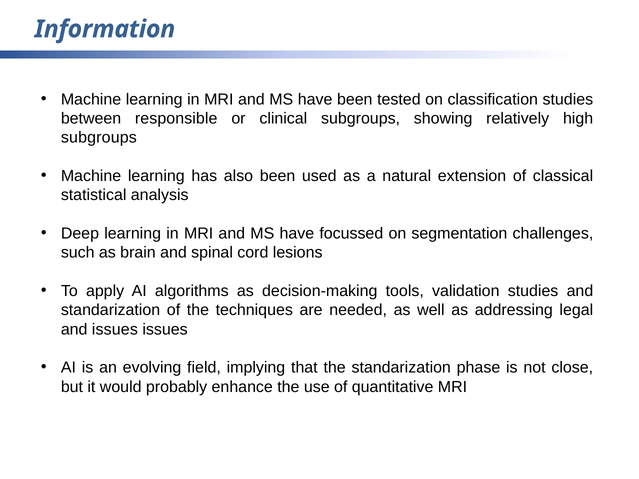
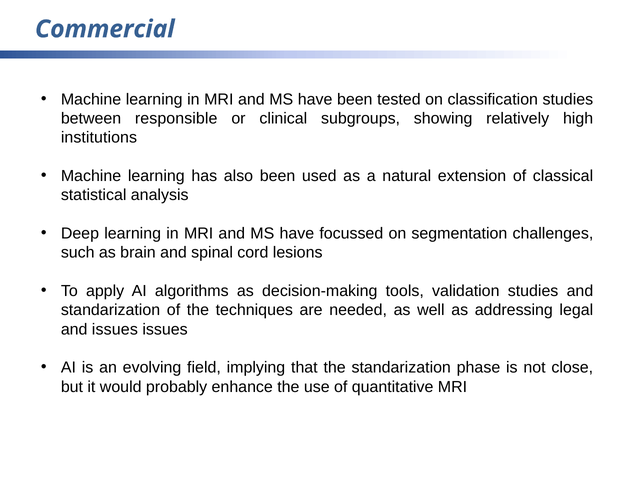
Information: Information -> Commercial (105, 29)
subgroups: subgroups -> institutions (99, 138)
